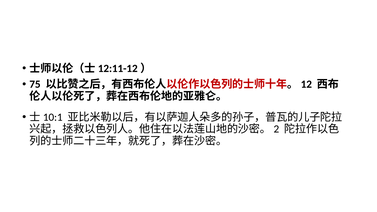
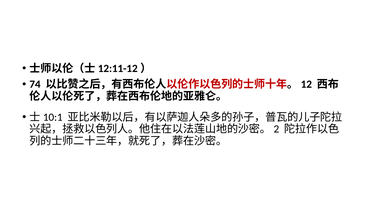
75: 75 -> 74 (35, 84)
